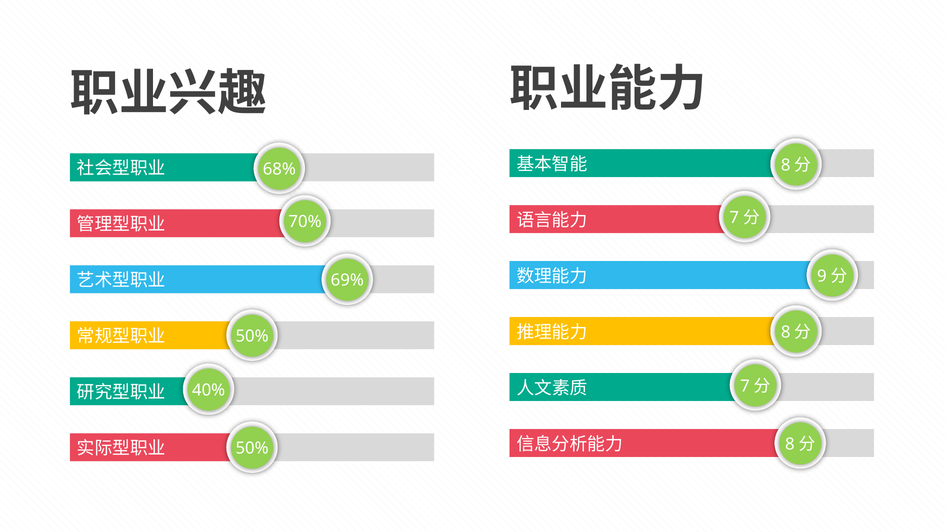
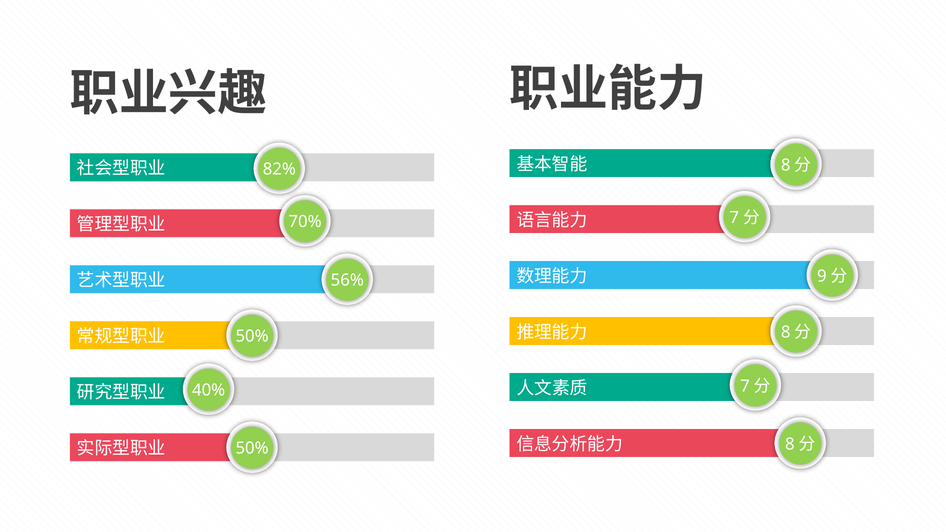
68%: 68% -> 82% (279, 169)
69%: 69% -> 56% (347, 280)
